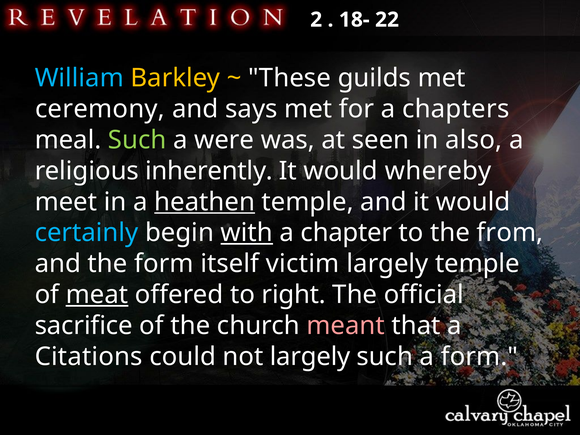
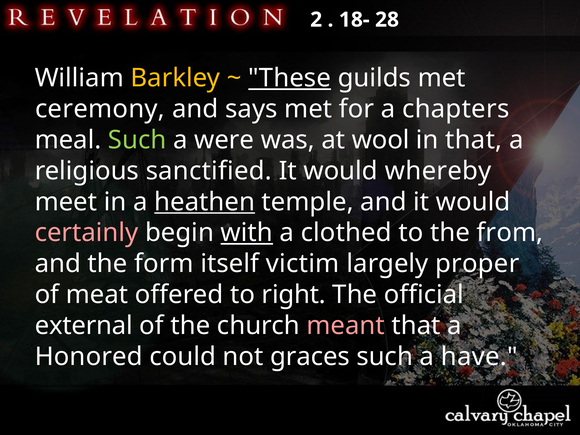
22: 22 -> 28 (387, 20)
William colour: light blue -> white (79, 78)
These underline: none -> present (290, 78)
seen: seen -> wool (381, 140)
in also: also -> that (474, 140)
inherently: inherently -> sanctified (209, 171)
certainly colour: light blue -> pink (86, 233)
chapter: chapter -> clothed (346, 233)
largely temple: temple -> proper (477, 264)
meat underline: present -> none (97, 295)
sacrifice: sacrifice -> external (84, 326)
Citations: Citations -> Honored (89, 357)
not largely: largely -> graces (310, 357)
a form: form -> have (479, 357)
